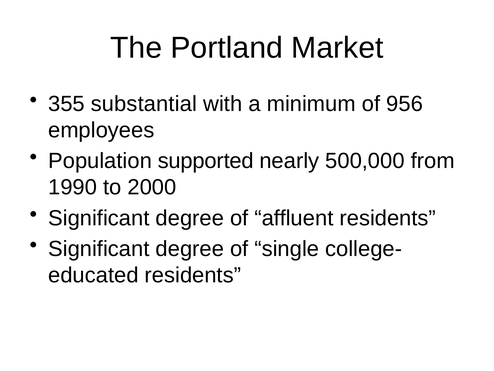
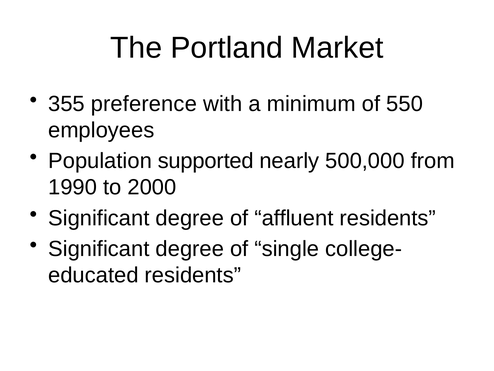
substantial: substantial -> preference (144, 104)
956: 956 -> 550 (405, 104)
